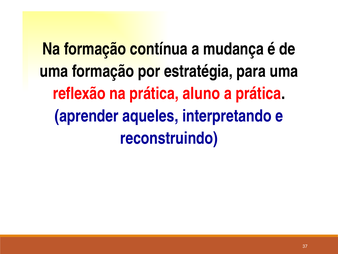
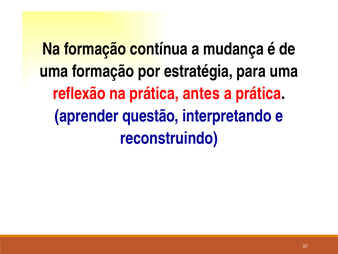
aluno: aluno -> antes (201, 93)
aqueles: aqueles -> questão (150, 116)
